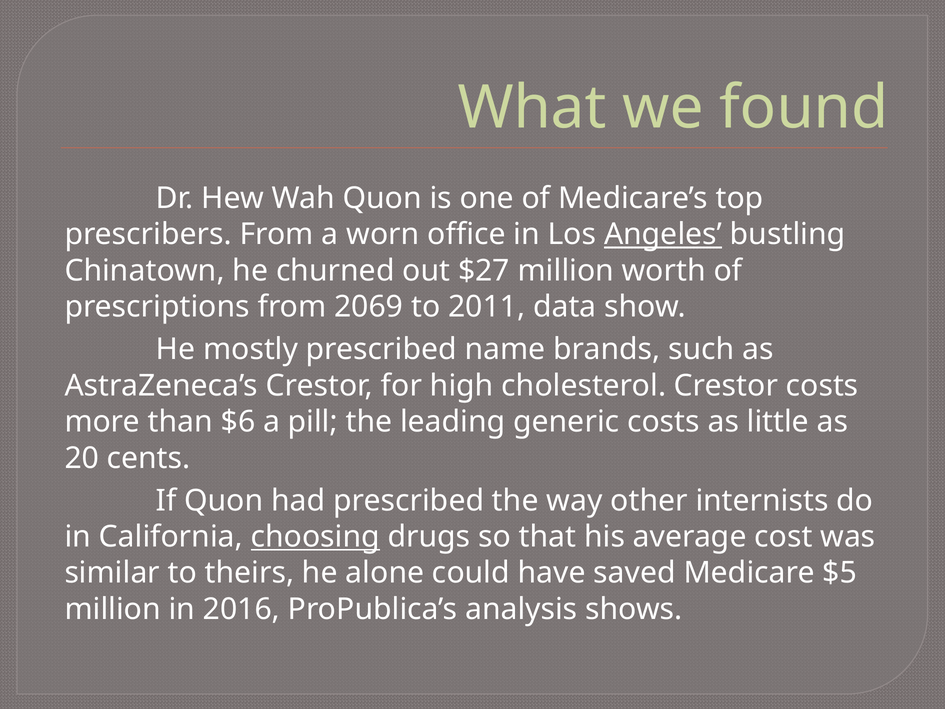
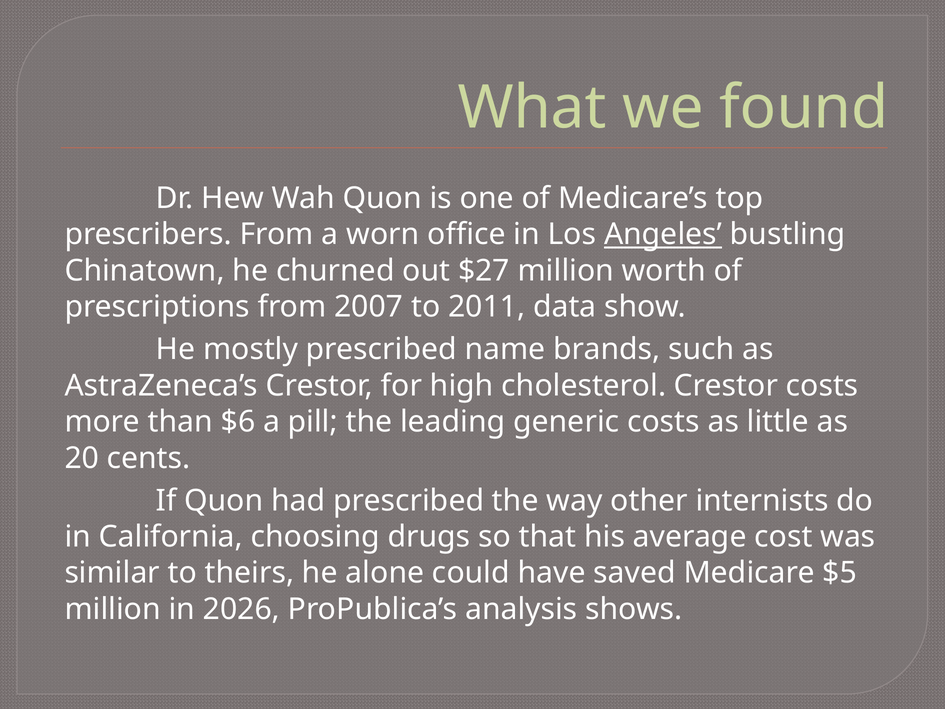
2069: 2069 -> 2007 (369, 307)
choosing underline: present -> none (315, 537)
2016: 2016 -> 2026 (241, 609)
